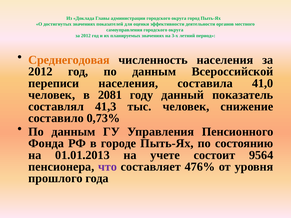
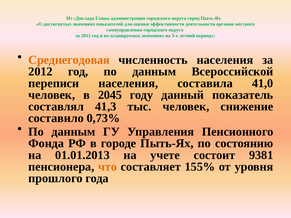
2081: 2081 -> 2045 (110, 95)
9564: 9564 -> 9381 (261, 155)
что colour: purple -> orange (108, 167)
476%: 476% -> 155% (200, 167)
